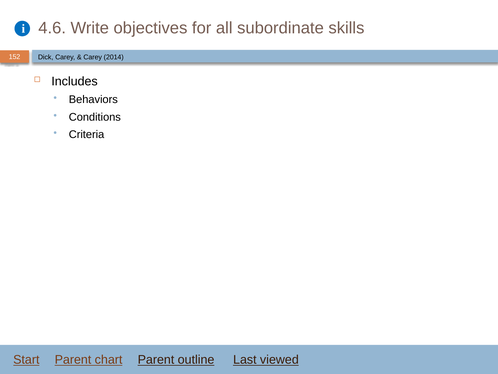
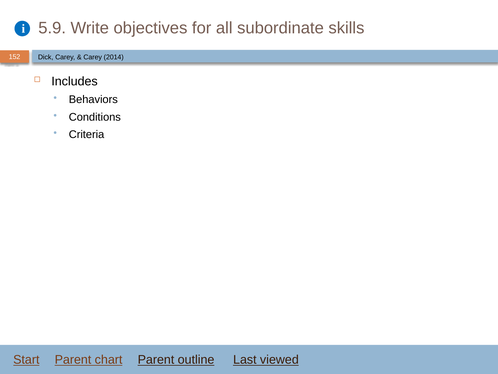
4.6: 4.6 -> 5.9 (52, 28)
